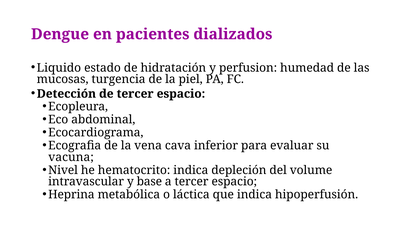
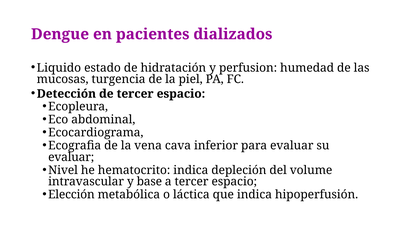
vacuna: vacuna -> evaluar (71, 157)
Heprina: Heprina -> Elección (71, 195)
